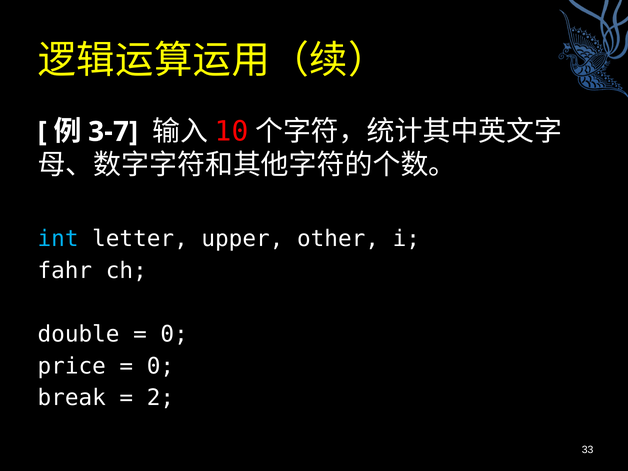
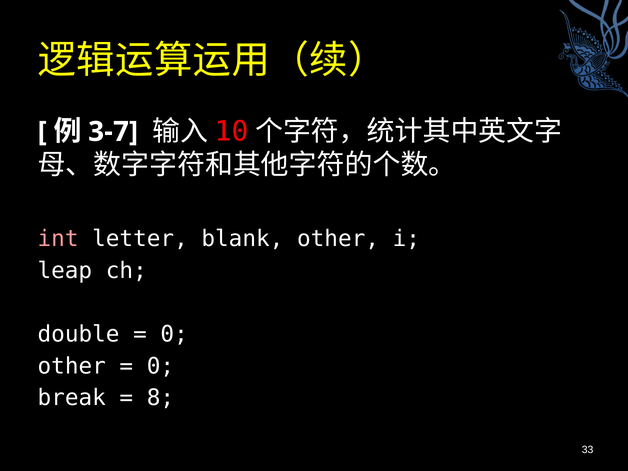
int colour: light blue -> pink (58, 239)
upper: upper -> blank (242, 239)
fahr: fahr -> leap (65, 271)
price: price -> other (72, 366)
2: 2 -> 8 (160, 398)
